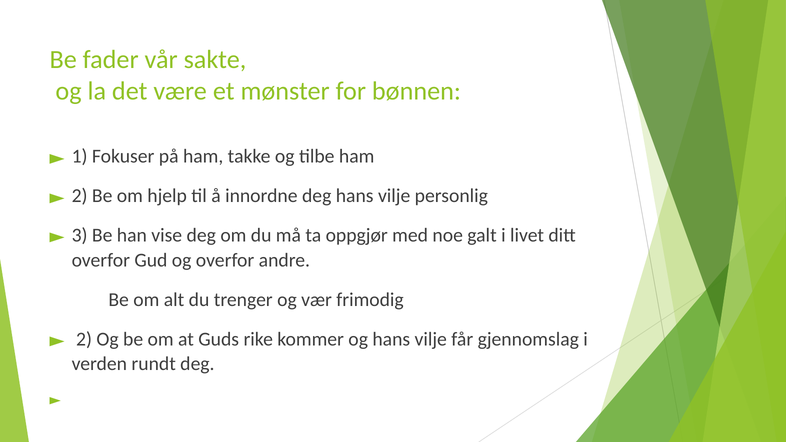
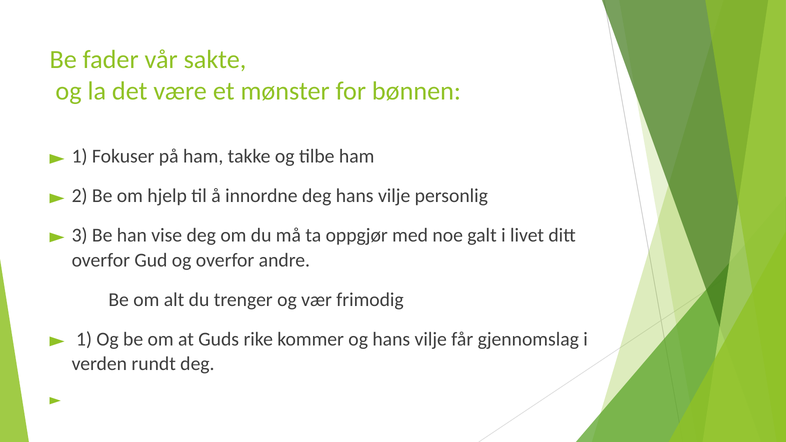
2: 2 -> 1 (84, 339)
